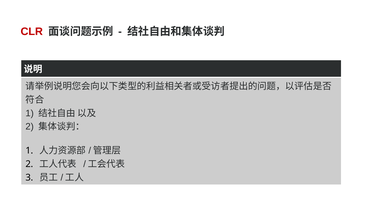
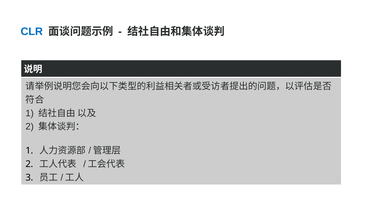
CLR colour: red -> blue (32, 31)
